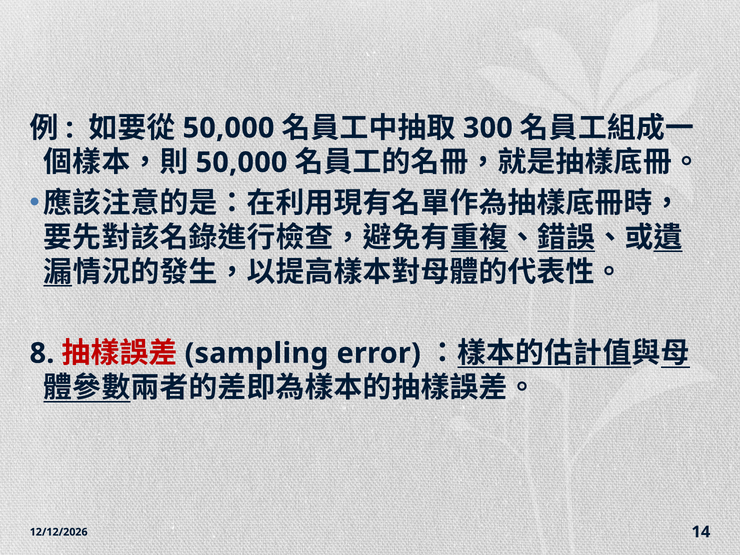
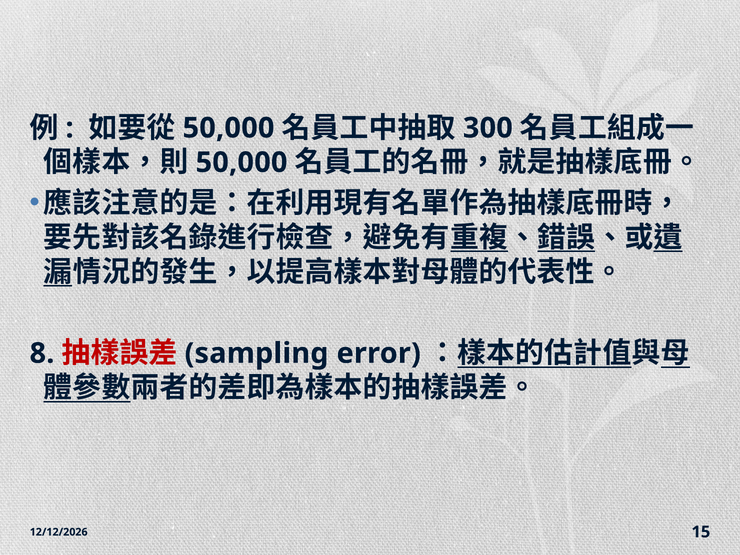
14: 14 -> 15 (701, 532)
